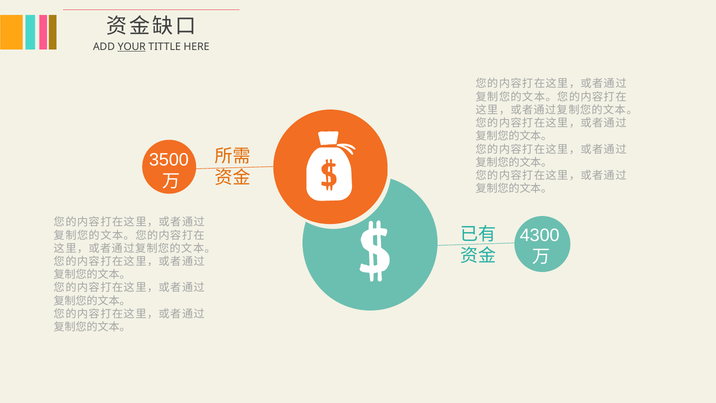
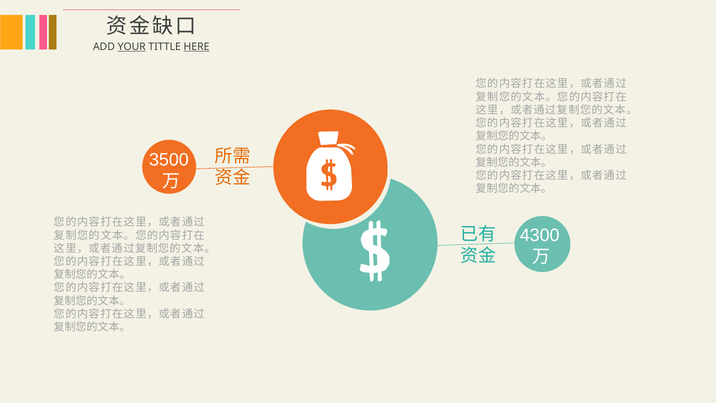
HERE underline: none -> present (197, 47)
